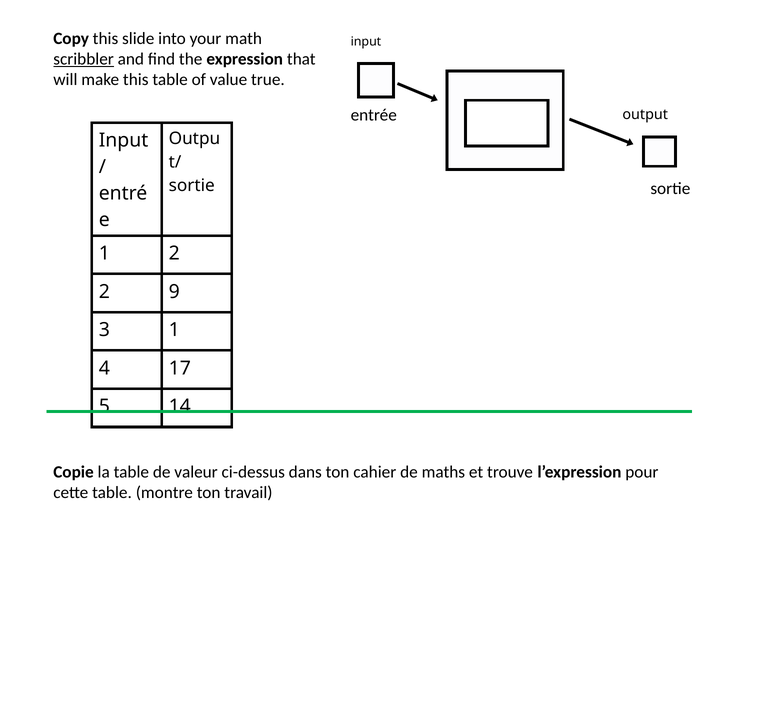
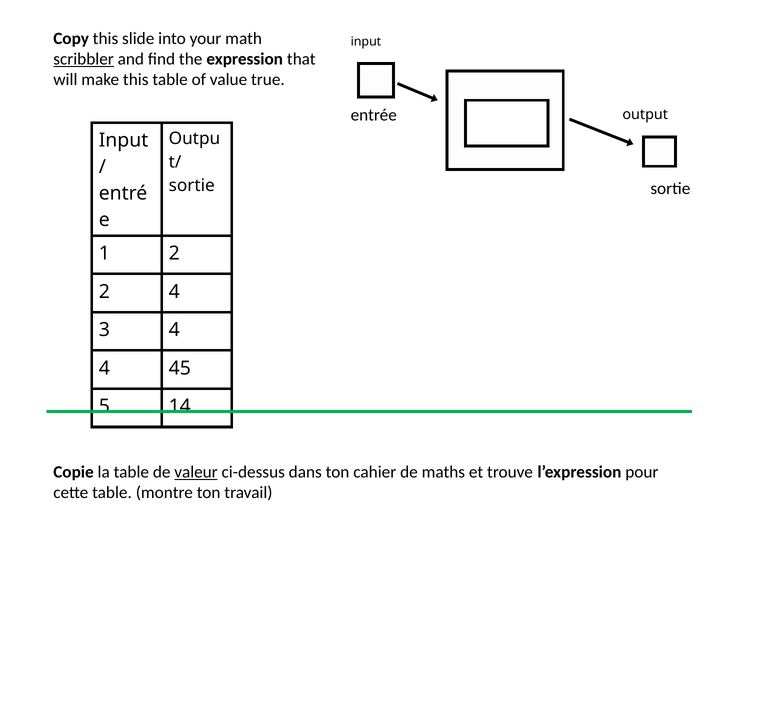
2 9: 9 -> 4 (174, 292)
3 1: 1 -> 4 (174, 330)
17: 17 -> 45 (180, 368)
valeur underline: none -> present (196, 472)
